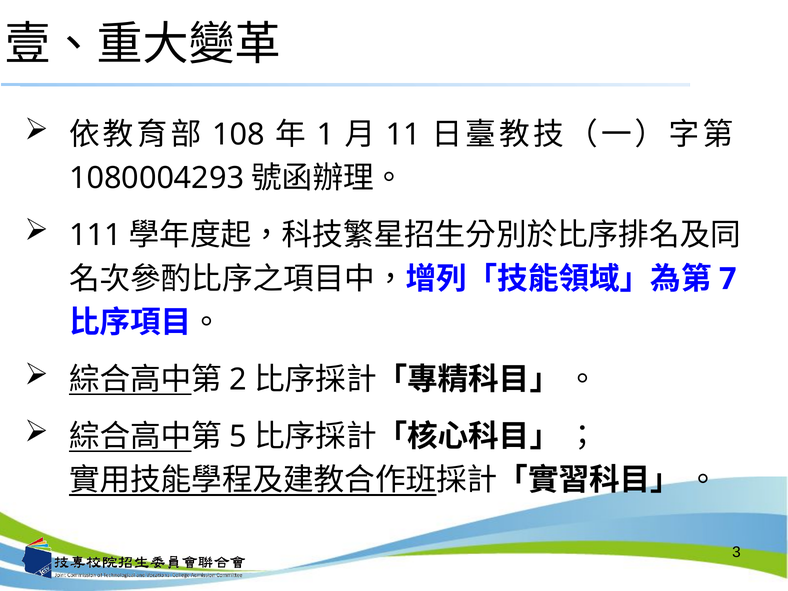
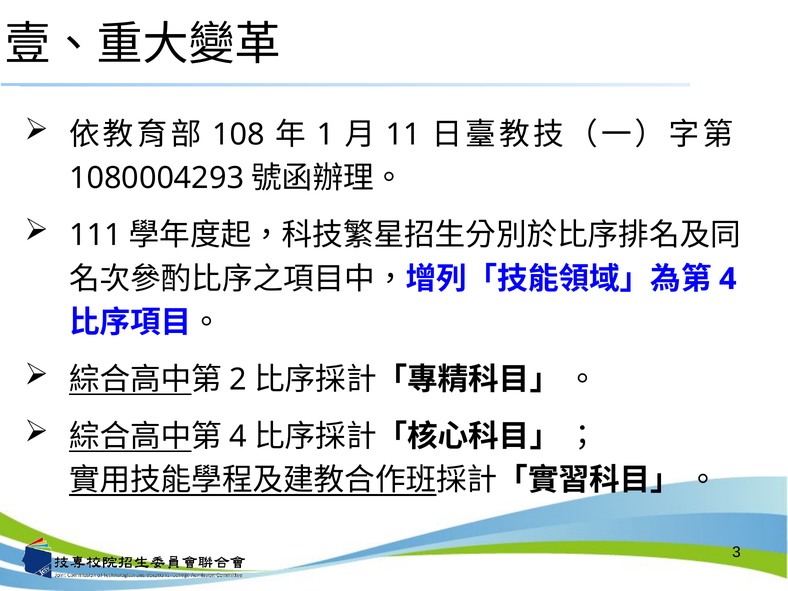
7: 7 -> 4 (728, 279)
5: 5 -> 4 (238, 437)
